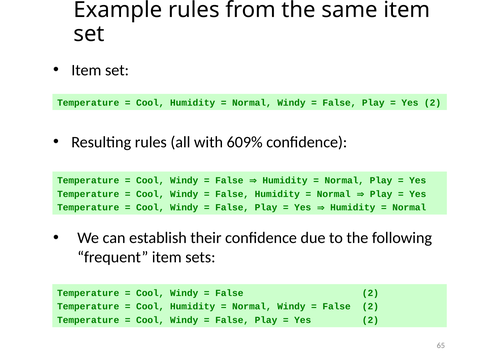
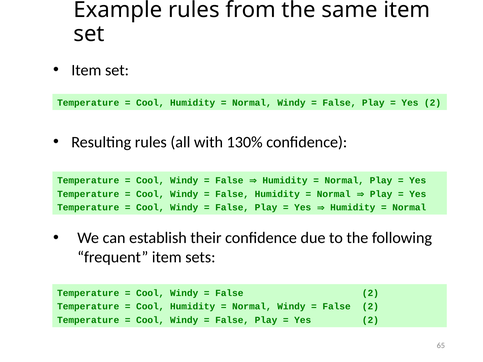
609%: 609% -> 130% (245, 142)
